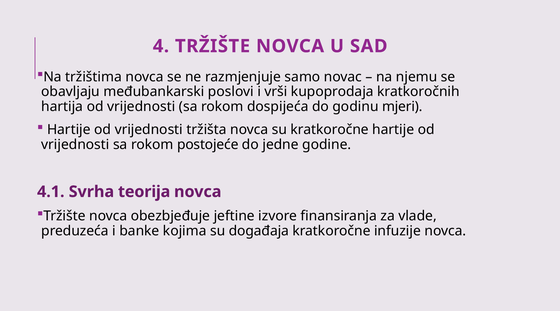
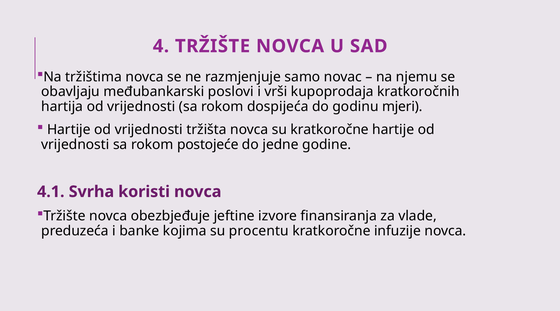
teorija: teorija -> koristi (144, 192)
događaja: događaja -> procentu (259, 231)
